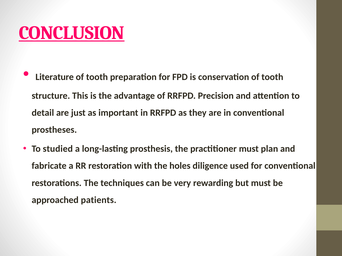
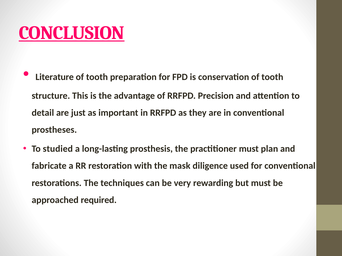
holes: holes -> mask (180, 166)
patients: patients -> required (99, 200)
